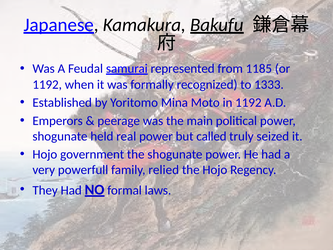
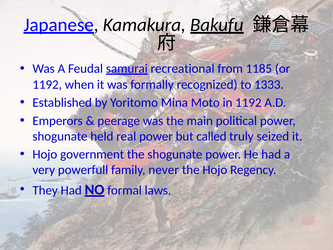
represented: represented -> recreational (183, 69)
relied: relied -> never (164, 170)
